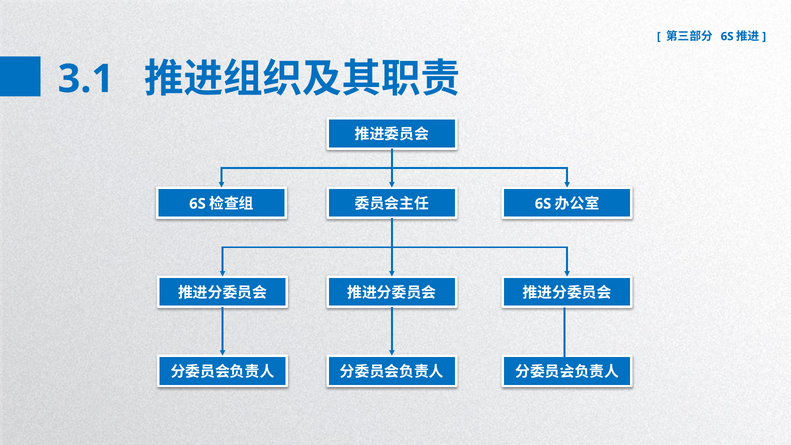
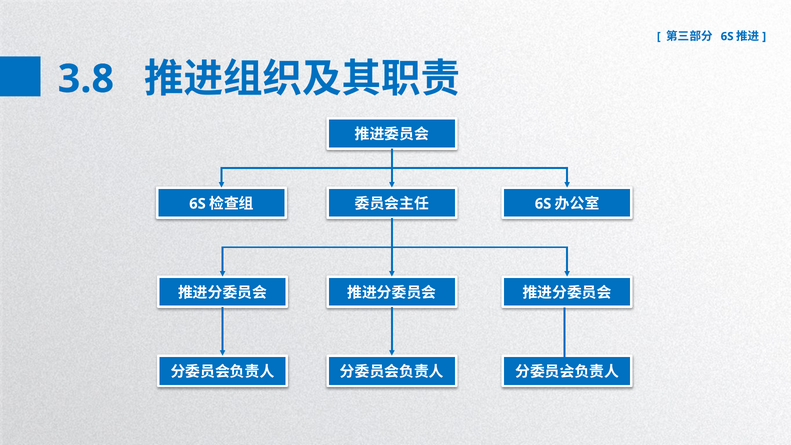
3.1: 3.1 -> 3.8 (86, 79)
